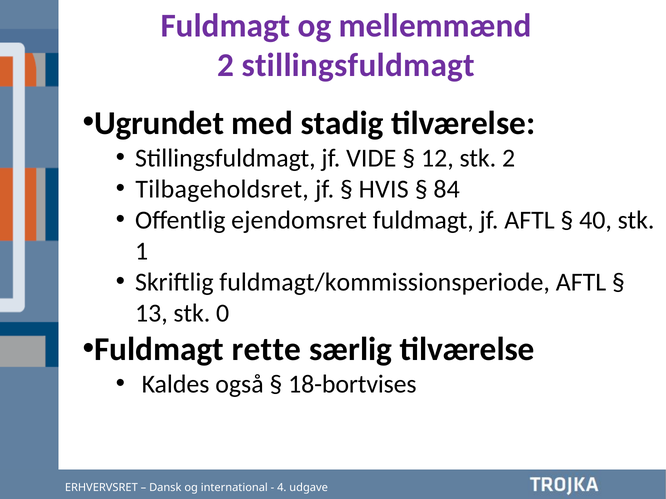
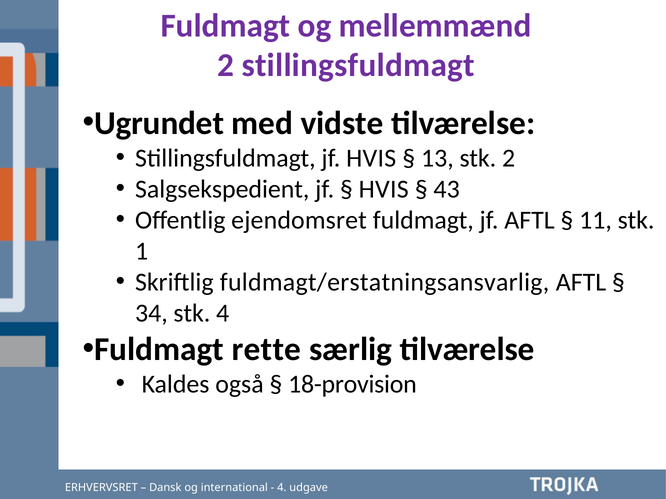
stadig: stadig -> vidste (342, 123)
jf VIDE: VIDE -> HVIS (371, 158)
12: 12 -> 13 (437, 158)
Tilbageholdsret: Tilbageholdsret -> Salgsekspedient (222, 189)
84: 84 -> 43 (447, 189)
40: 40 -> 11 (596, 220)
fuldmagt/kommissionsperiode: fuldmagt/kommissionsperiode -> fuldmagt/erstatningsansvarlig (385, 283)
13: 13 -> 34 (151, 314)
stk 0: 0 -> 4 (223, 314)
18-bortvises: 18-bortvises -> 18-provision (352, 385)
